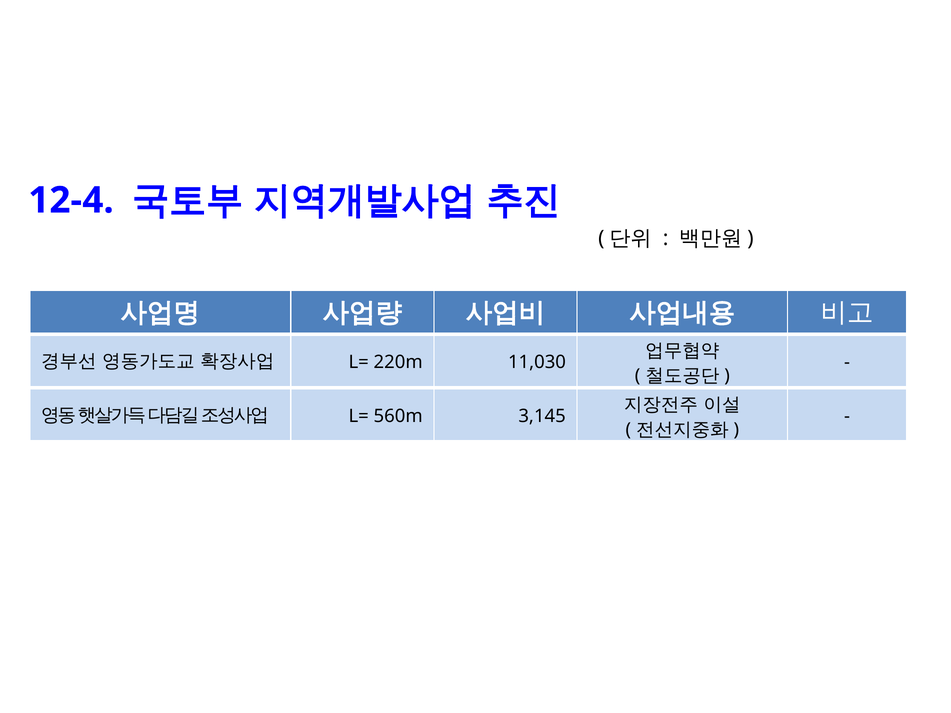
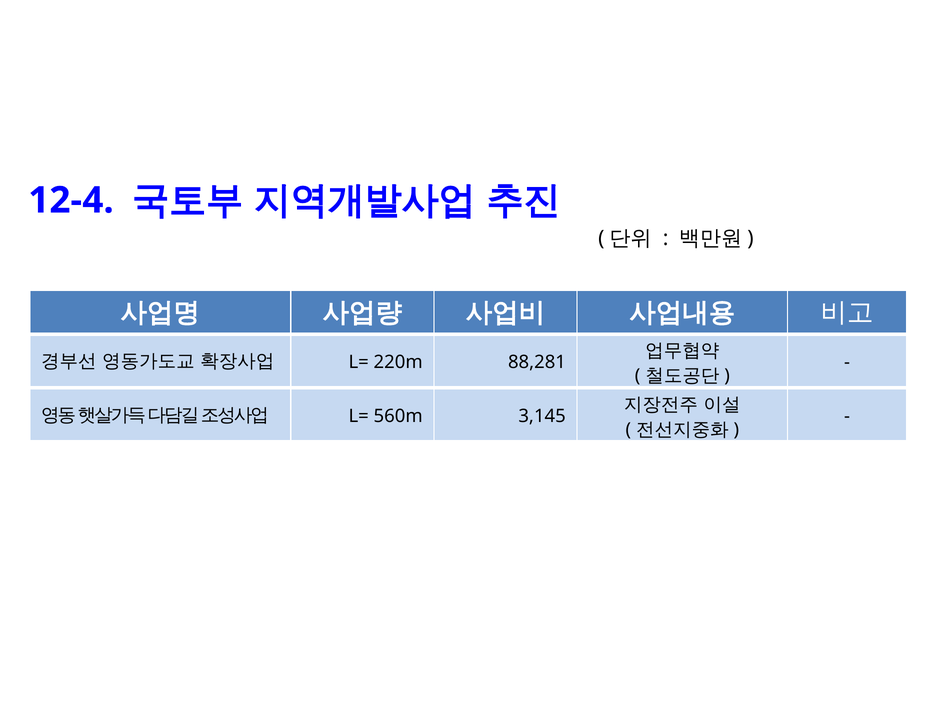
11,030: 11,030 -> 88,281 (537, 362)
